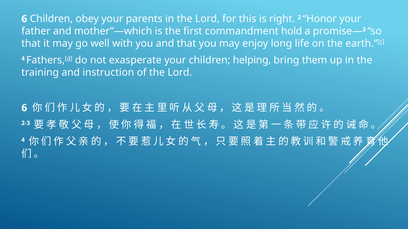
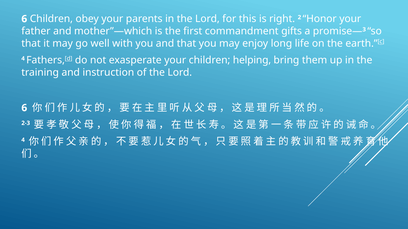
hold: hold -> gifts (292, 31)
